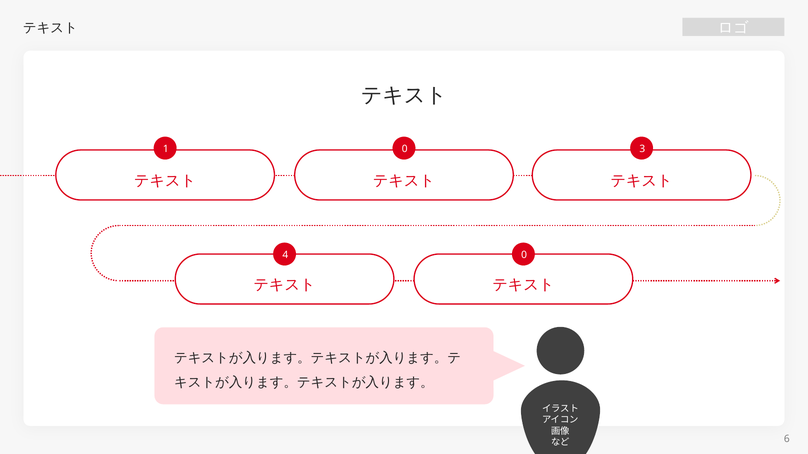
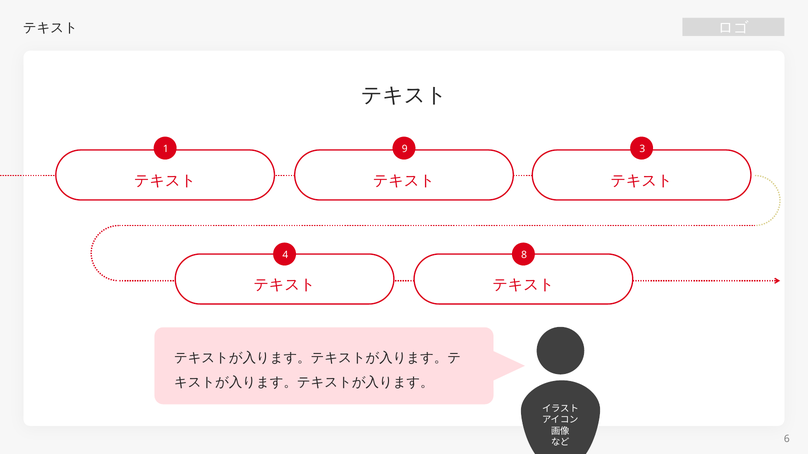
1 0: 0 -> 9 (405, 149)
4 0: 0 -> 8 (524, 255)
